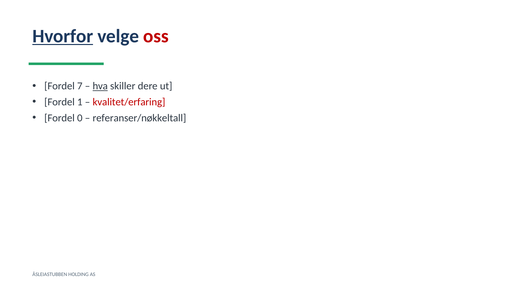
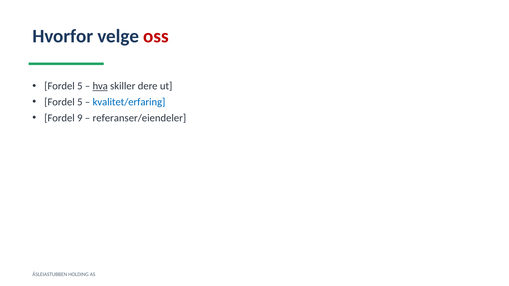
Hvorfor underline: present -> none (63, 36)
7: 7 -> 5 (80, 86)
1: 1 -> 5 (80, 102)
kvalitet/erfaring colour: red -> blue (129, 102)
0: 0 -> 9 (80, 118)
referanser/nøkkeltall: referanser/nøkkeltall -> referanser/eiendeler (139, 118)
